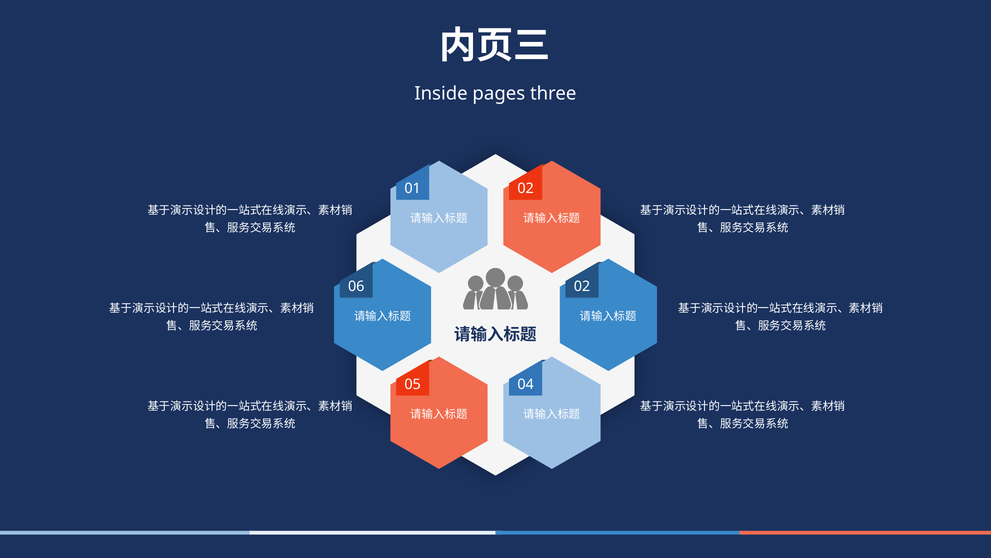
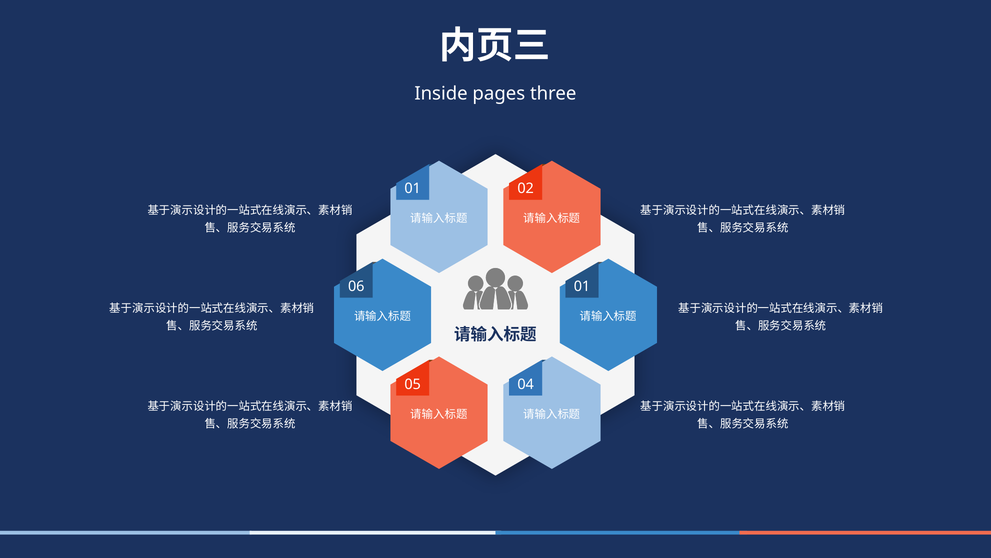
06 02: 02 -> 01 (582, 286)
